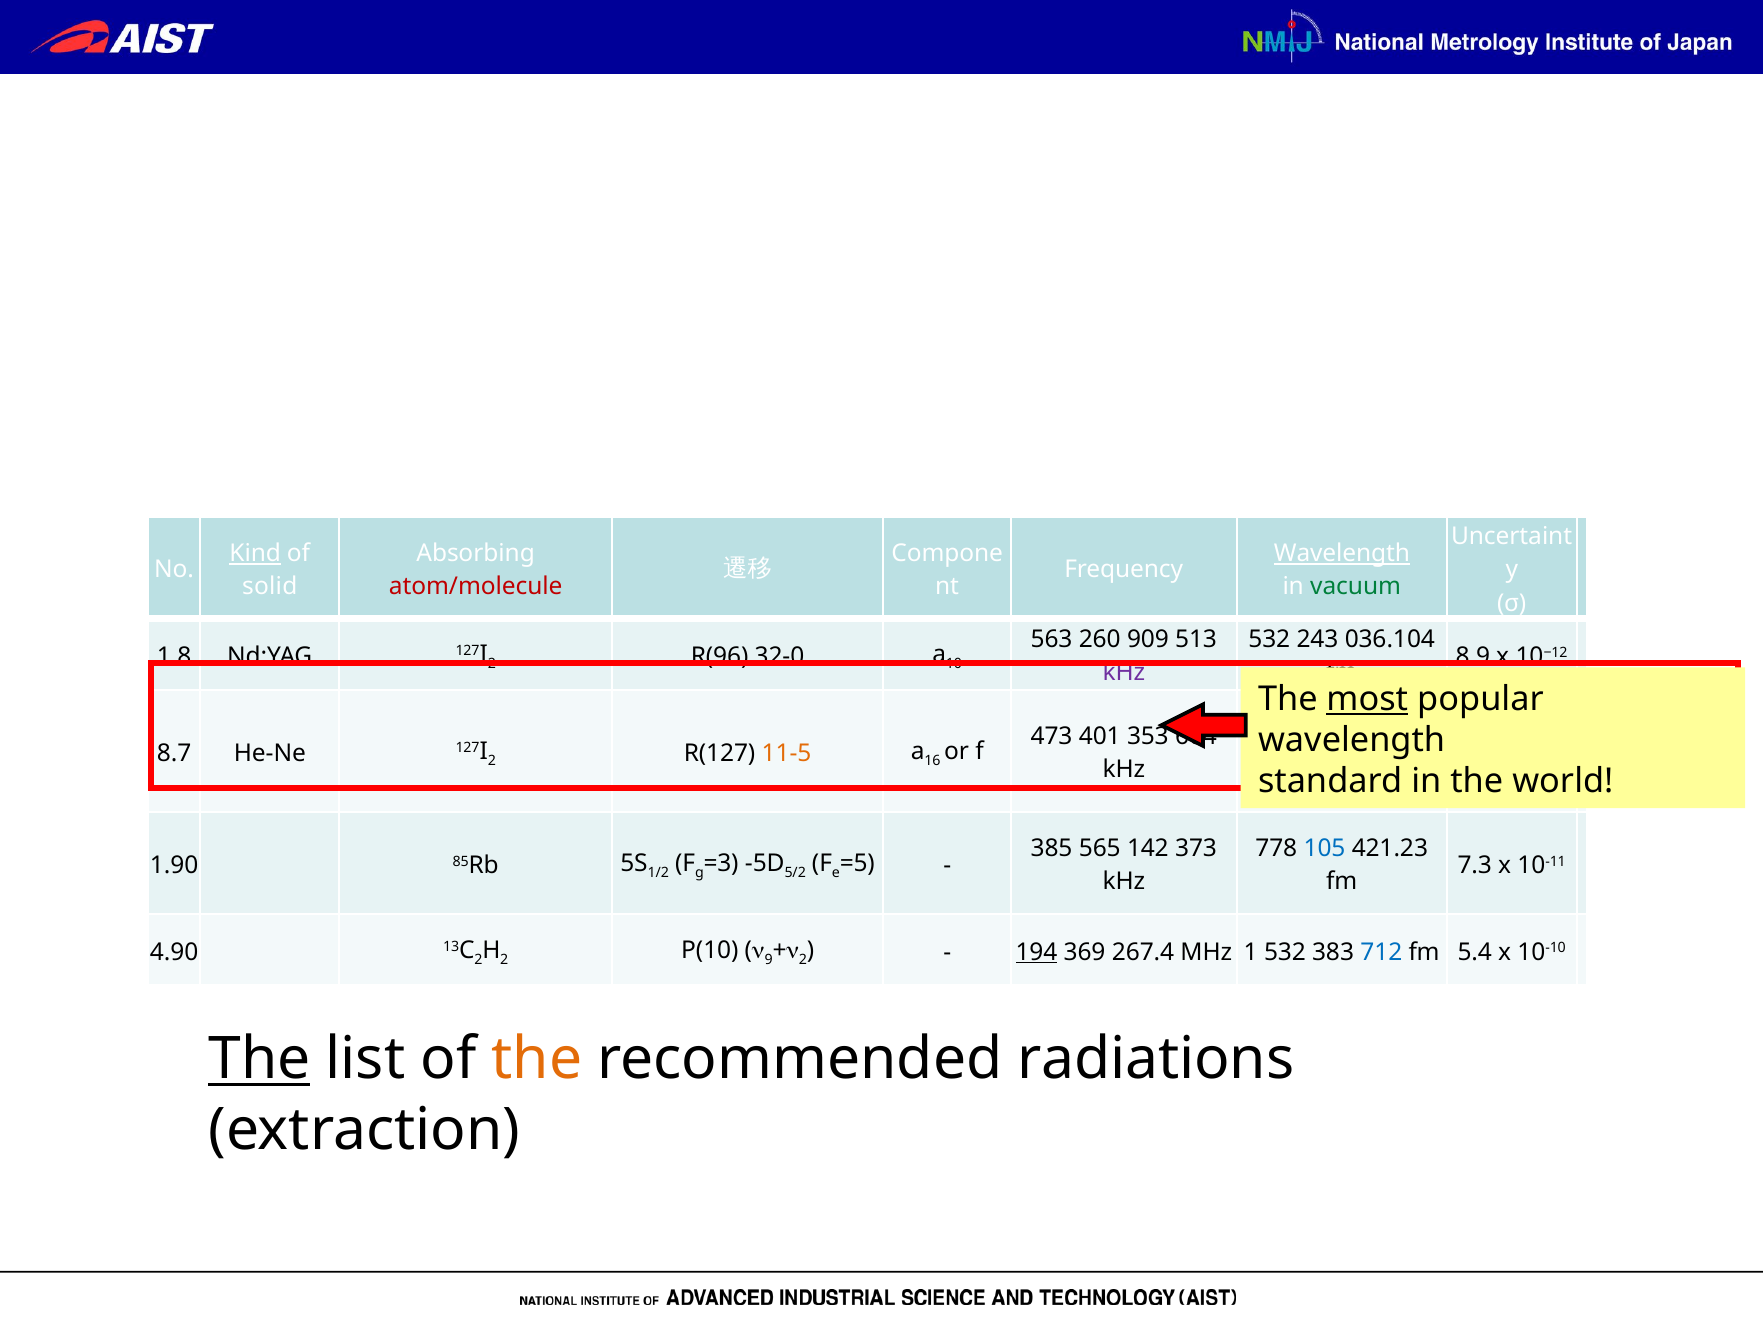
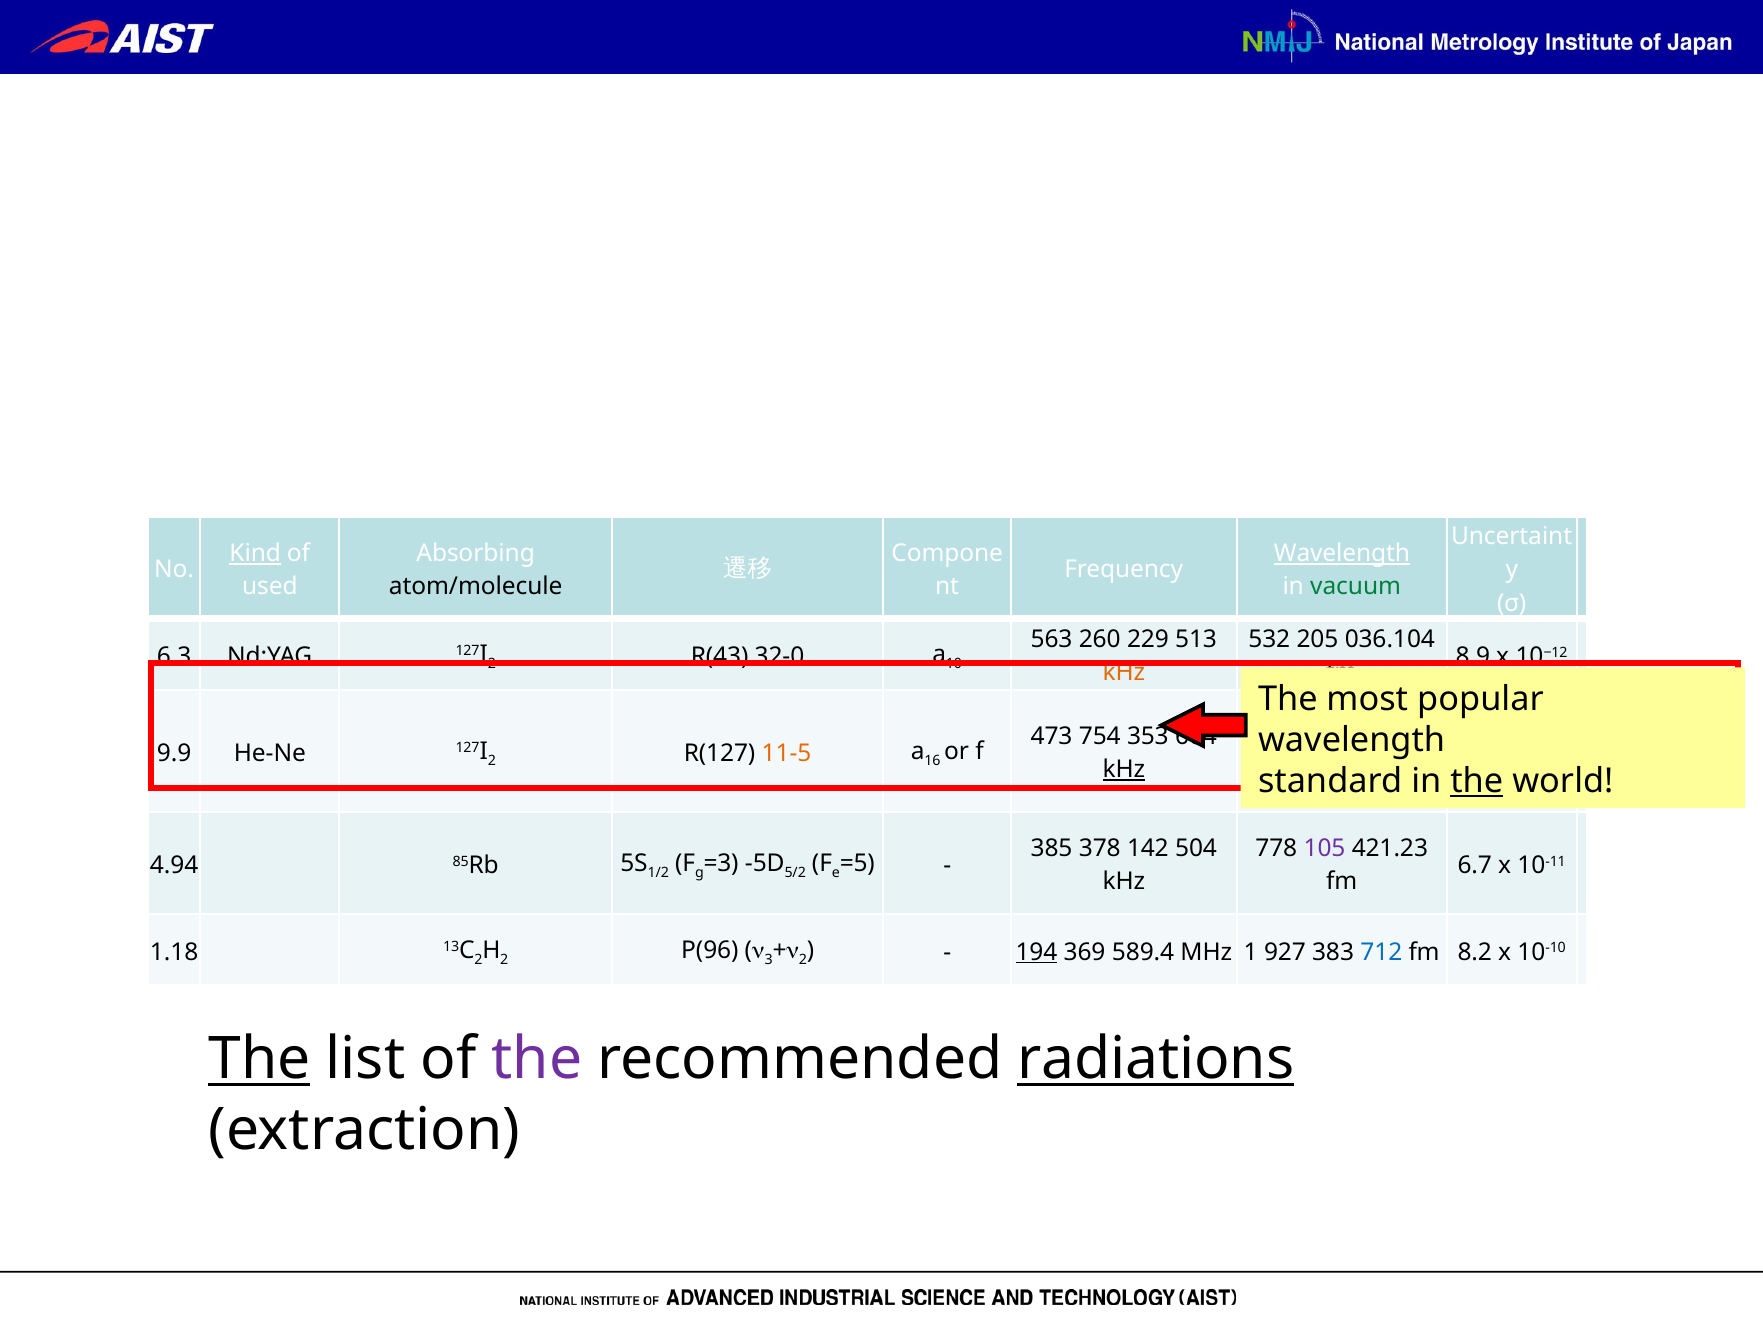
solid: solid -> used (270, 587)
atom/molecule colour: red -> black (476, 587)
909: 909 -> 229 (1148, 640)
243: 243 -> 205 (1318, 640)
1.8: 1.8 -> 6.3 (174, 656)
R(96: R(96 -> R(43 (720, 656)
kHz colour: purple -> orange (1124, 673)
most underline: present -> none (1367, 699)
401: 401 -> 754 (1100, 736)
8.7: 8.7 -> 9.9 (174, 753)
kHz underline: none -> present (1124, 770)
the underline: none -> present (1477, 781)
565: 565 -> 378 (1100, 849)
373: 373 -> 504 (1196, 849)
105 colour: blue -> purple (1325, 849)
1.90: 1.90 -> 4.94 (174, 865)
7.3: 7.3 -> 6.7 (1475, 865)
4.90: 4.90 -> 1.18 (174, 952)
P(10: P(10 -> P(96 (710, 951)
9: 9 -> 3 (769, 960)
267.4: 267.4 -> 589.4 (1143, 952)
1 532: 532 -> 927 (1285, 952)
5.4: 5.4 -> 8.2 (1475, 952)
the colour: orange -> purple (537, 1060)
radiations underline: none -> present (1156, 1060)
